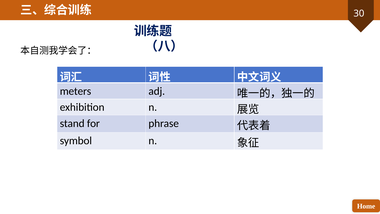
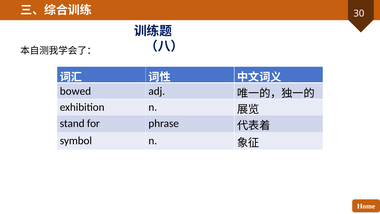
meters: meters -> bowed (75, 91)
